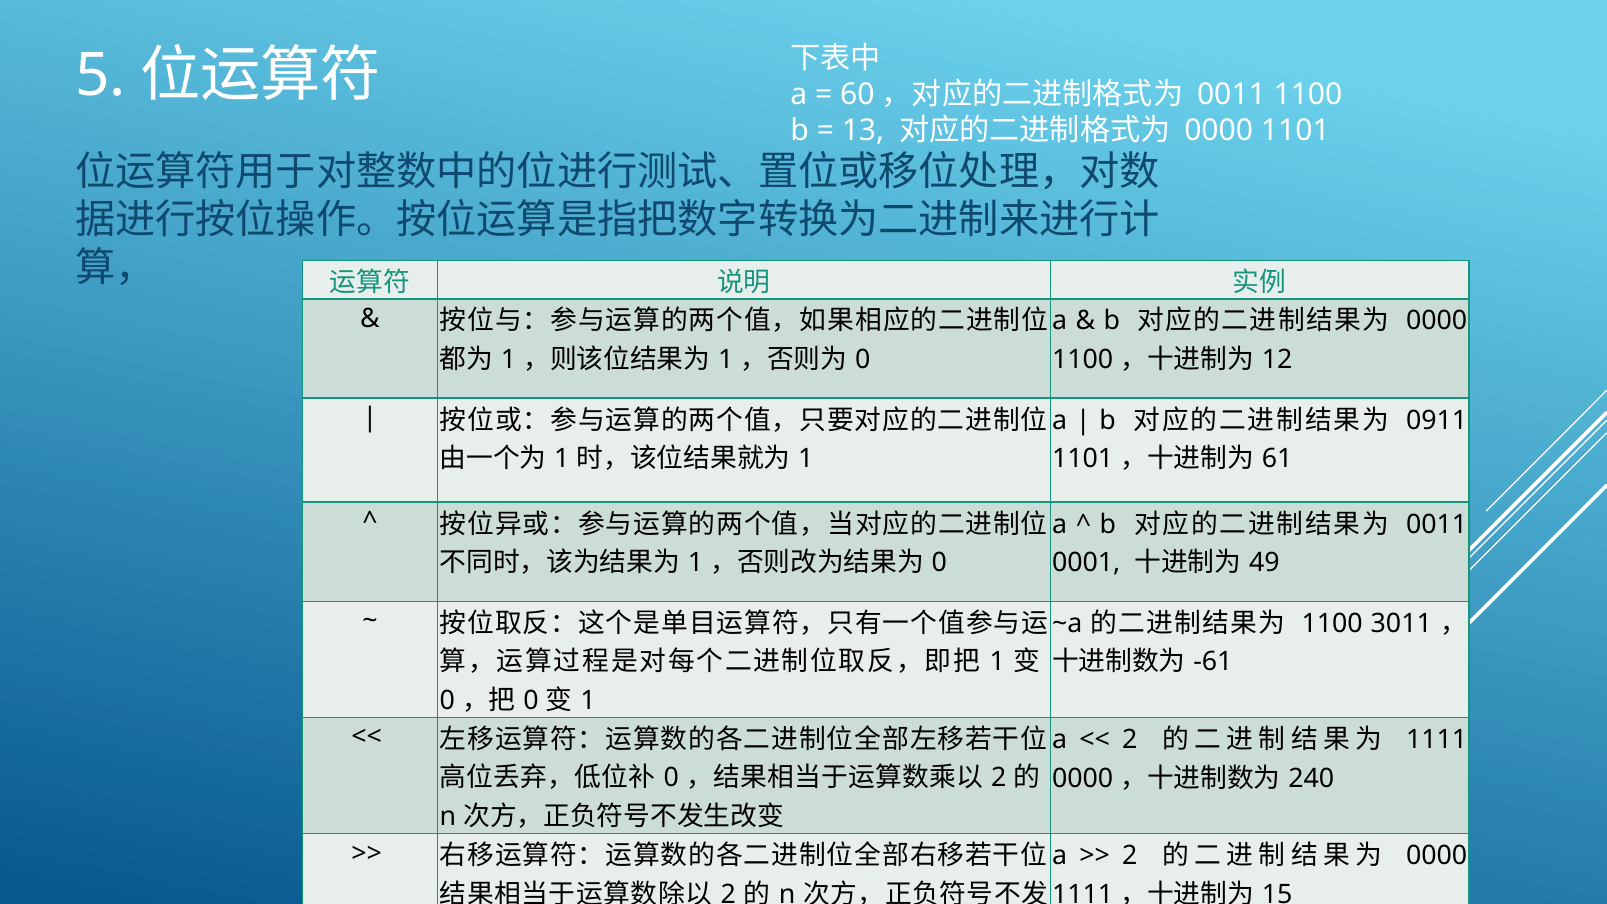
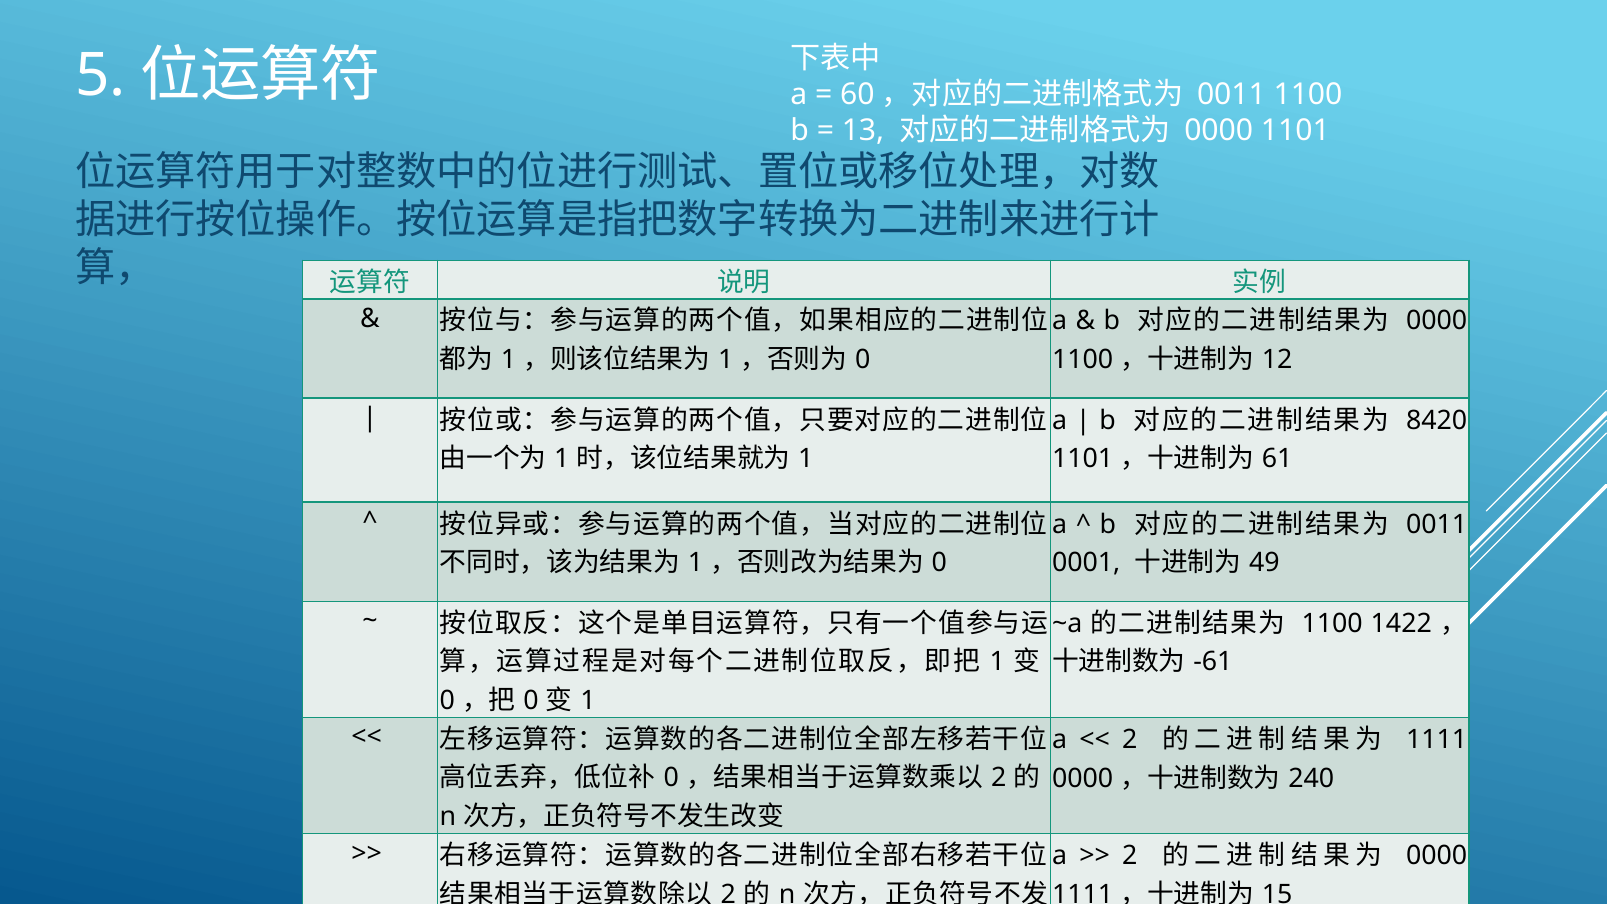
0911: 0911 -> 8420 (1437, 420)
3011: 3011 -> 1422 (1401, 623)
